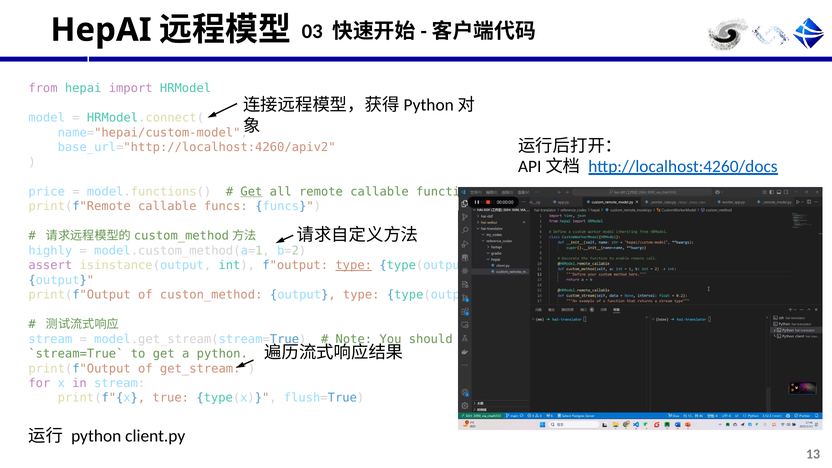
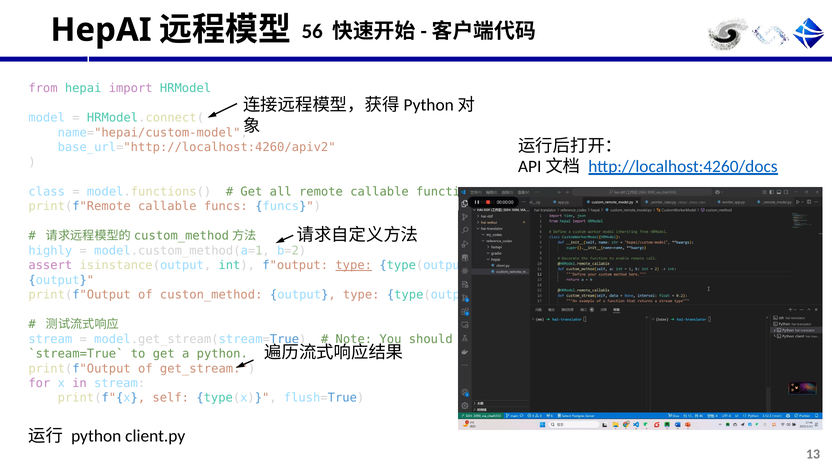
03: 03 -> 56 (312, 31)
price: price -> class (47, 192)
Get underline: present -> none (251, 192)
true: true -> self (171, 398)
